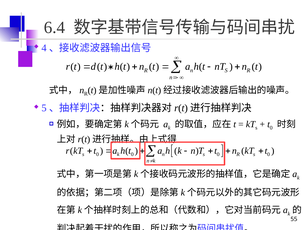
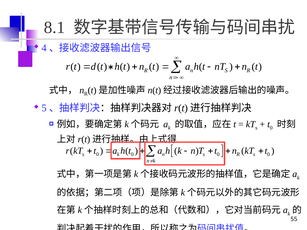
6.4: 6.4 -> 8.1 (55, 27)
